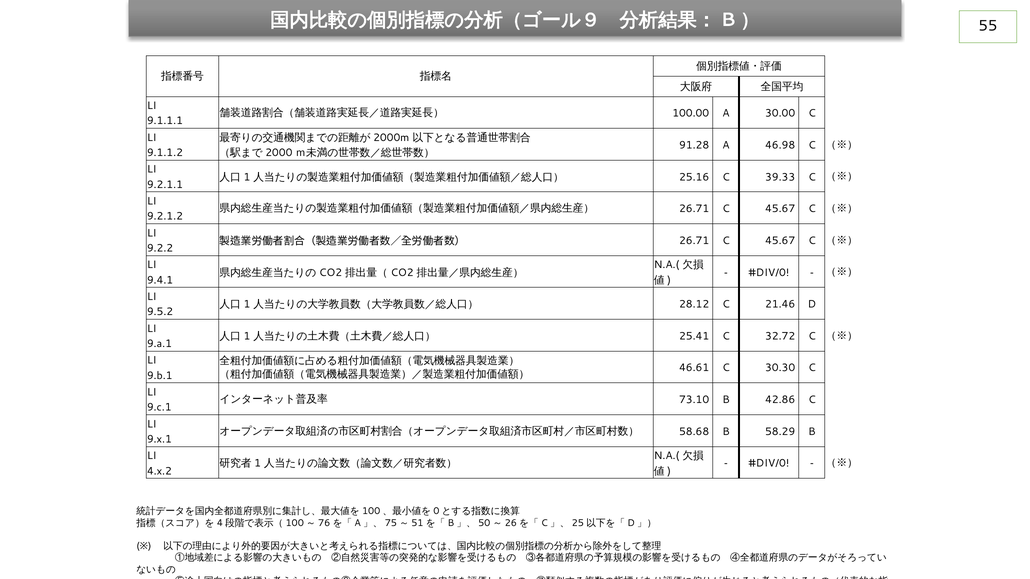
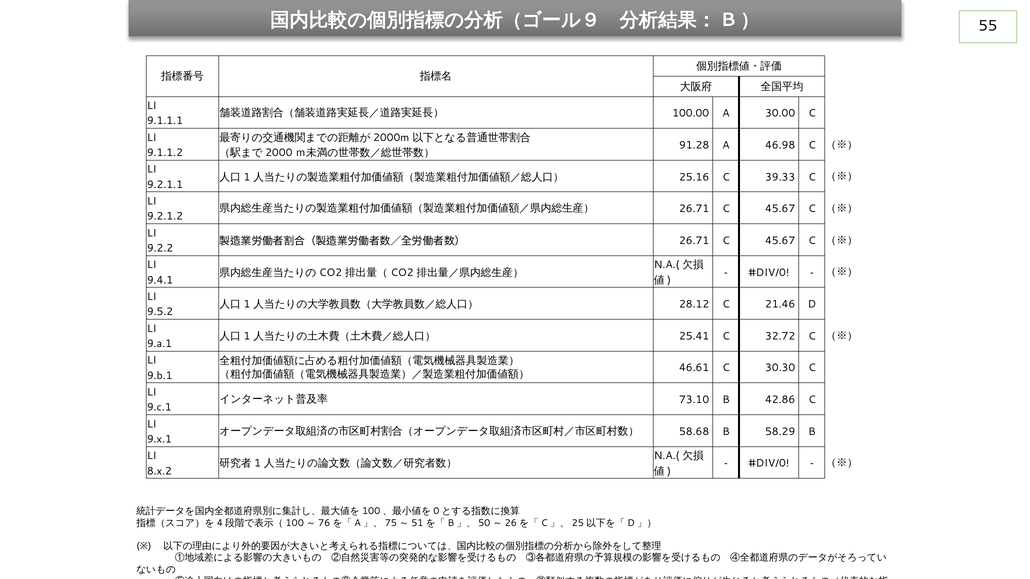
4.x.2: 4.x.2 -> 8.x.2 (159, 471)
